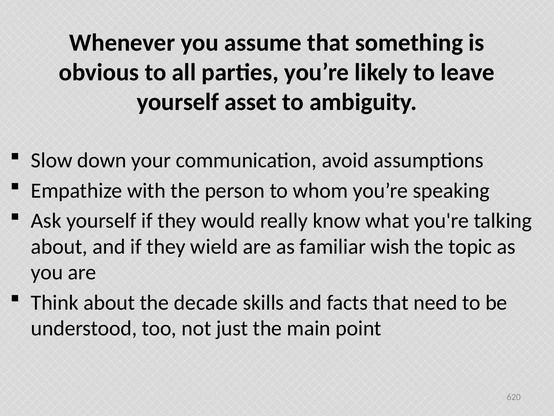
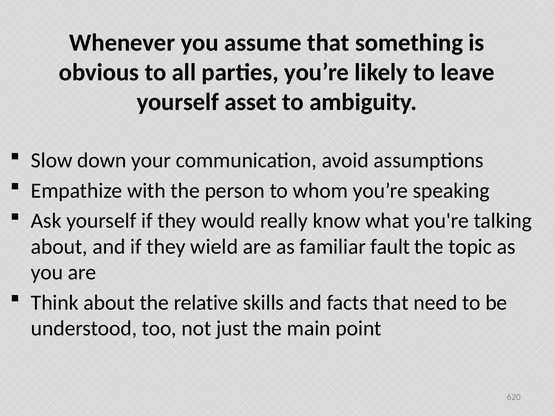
wish: wish -> fault (390, 246)
decade: decade -> relative (206, 302)
